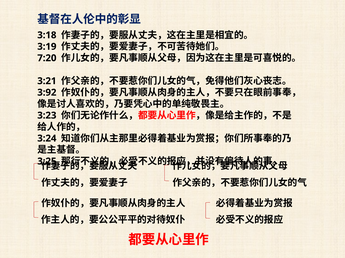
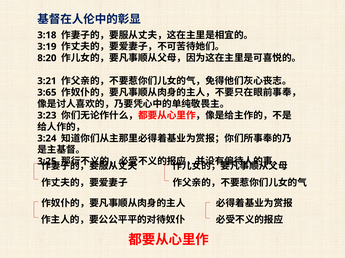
7:20: 7:20 -> 8:20 (47, 58)
3:92: 3:92 -> 3:65 (47, 93)
